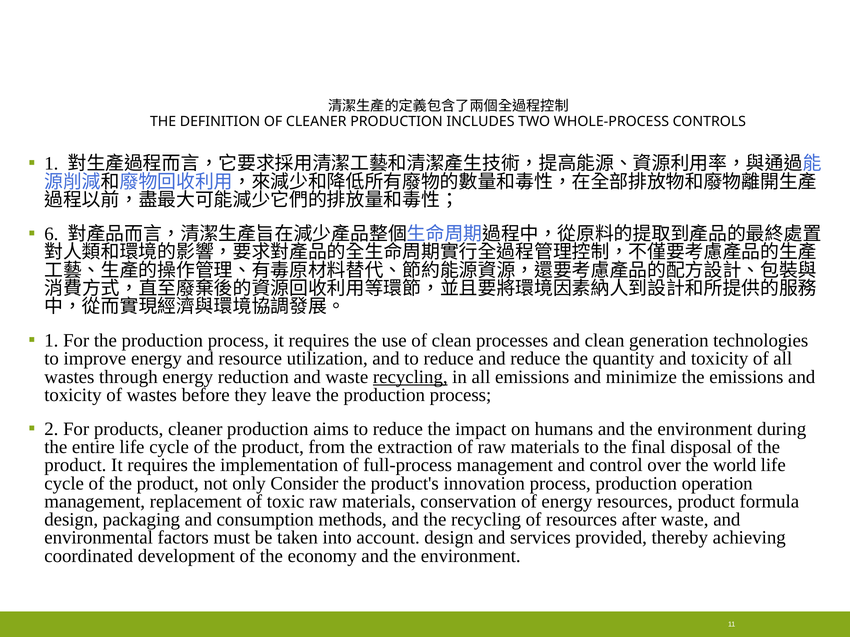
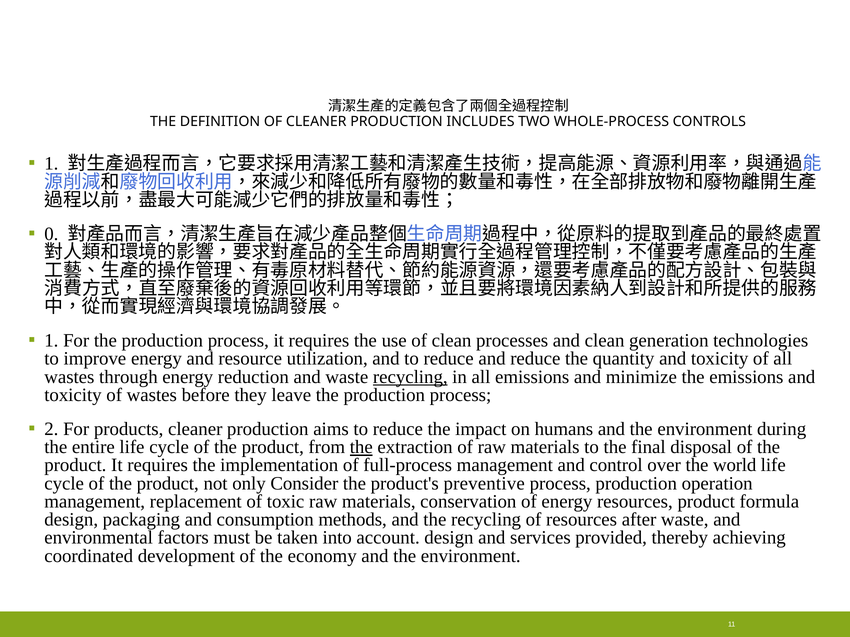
6: 6 -> 0 (51, 234)
the underline: none -> present (361, 447)
innovation: innovation -> preventive (484, 484)
